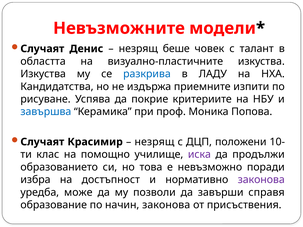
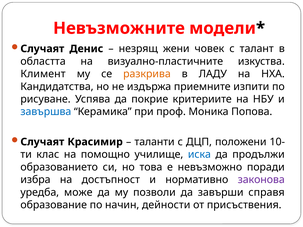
беше: беше -> жени (176, 49)
Изкуства: Изкуства -> Климент (43, 74)
разкрива colour: blue -> orange (147, 74)
незрящ: незрящ -> таланти (155, 142)
иска colour: purple -> blue (199, 155)
начин законова: законова -> дейности (166, 205)
